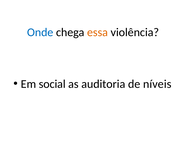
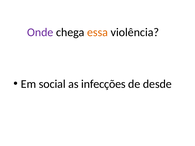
Onde colour: blue -> purple (40, 32)
auditoria: auditoria -> infecções (103, 84)
níveis: níveis -> desde (157, 84)
